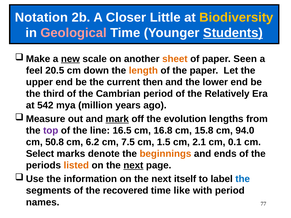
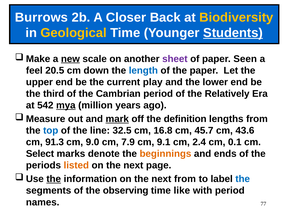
Notation: Notation -> Burrows (41, 17)
Little: Little -> Back (165, 17)
Geological colour: pink -> yellow (74, 33)
sheet colour: orange -> purple (175, 59)
length colour: orange -> blue (143, 71)
then: then -> play (153, 82)
mya underline: none -> present (66, 105)
evolution: evolution -> definition (185, 119)
top colour: purple -> blue (51, 131)
16.5: 16.5 -> 32.5 (122, 131)
15.8: 15.8 -> 45.7 (204, 131)
94.0: 94.0 -> 43.6 (245, 131)
50.8: 50.8 -> 91.3 (55, 142)
6.2: 6.2 -> 9.0 (93, 142)
7.5: 7.5 -> 7.9 (128, 142)
1.5: 1.5 -> 9.1 (164, 142)
2.1: 2.1 -> 2.4 (199, 142)
next underline: present -> none (133, 166)
the underline: none -> present (54, 179)
next itself: itself -> from (185, 179)
recovered: recovered -> observing (126, 191)
